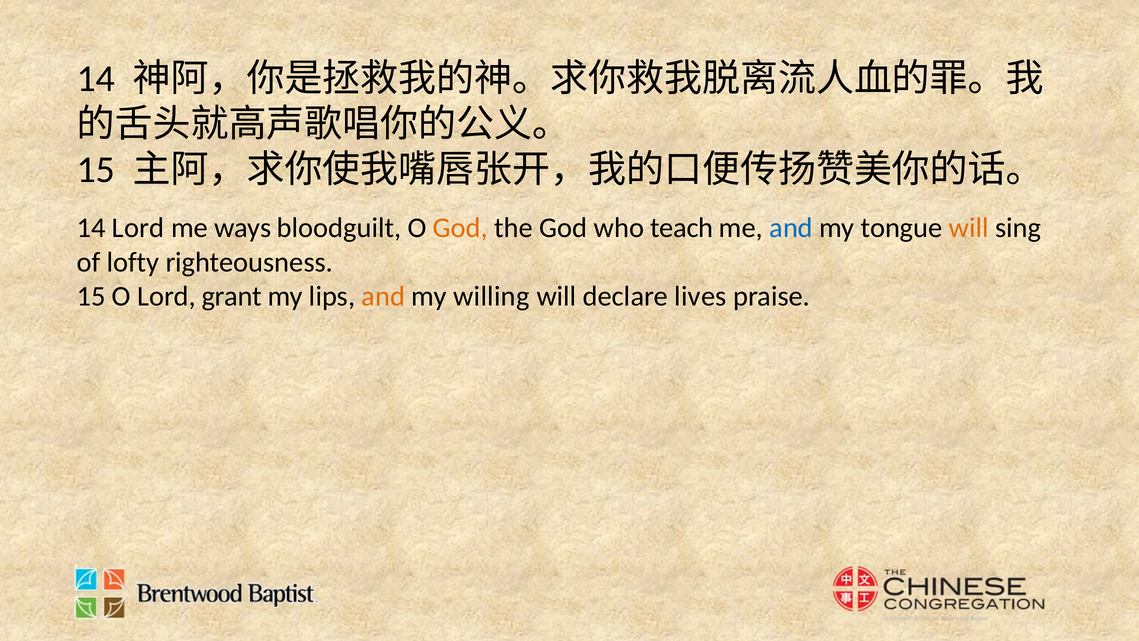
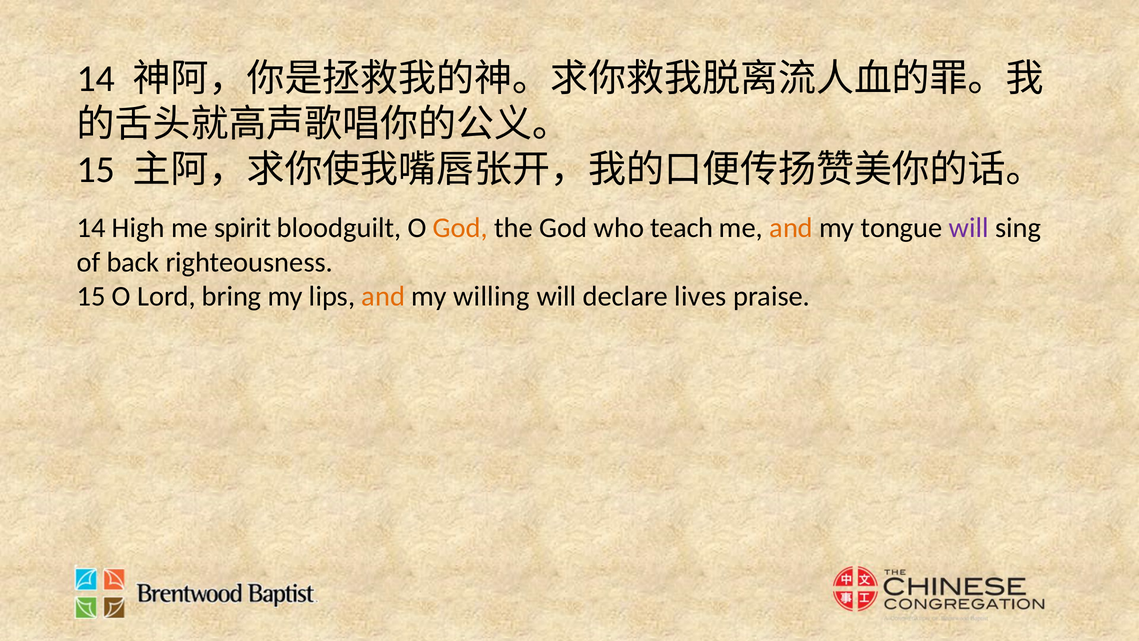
14 Lord: Lord -> High (138, 228)
ways: ways -> spirit (243, 228)
and colour: blue -> orange (791, 228)
will colour: orange -> purple (969, 228)
lofty: lofty -> back (133, 262)
grant: grant -> bring (232, 296)
